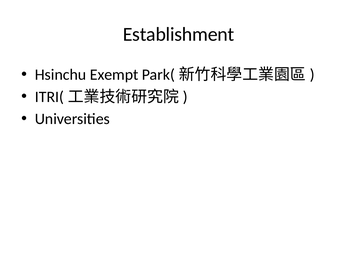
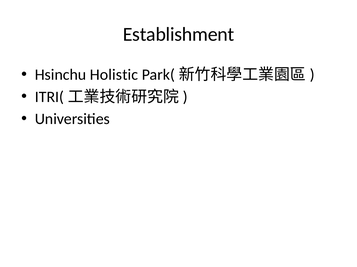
Exempt: Exempt -> Holistic (114, 75)
